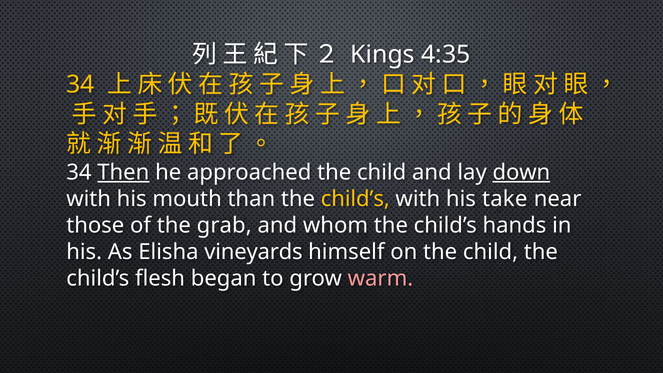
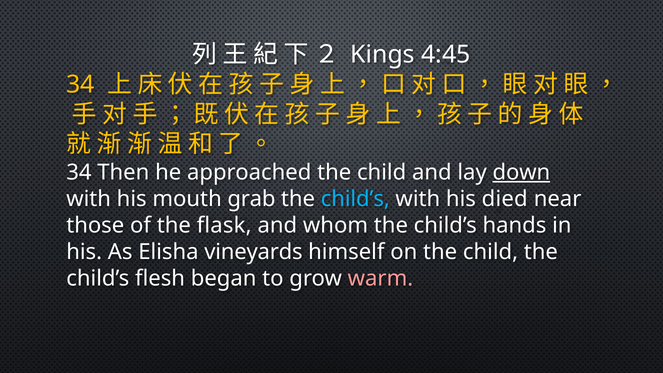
4:35: 4:35 -> 4:45 (446, 55)
Then underline: present -> none (123, 172)
than: than -> grab (251, 199)
child’s colour: yellow -> light blue (355, 199)
take: take -> died (505, 199)
grab: grab -> flask (224, 225)
